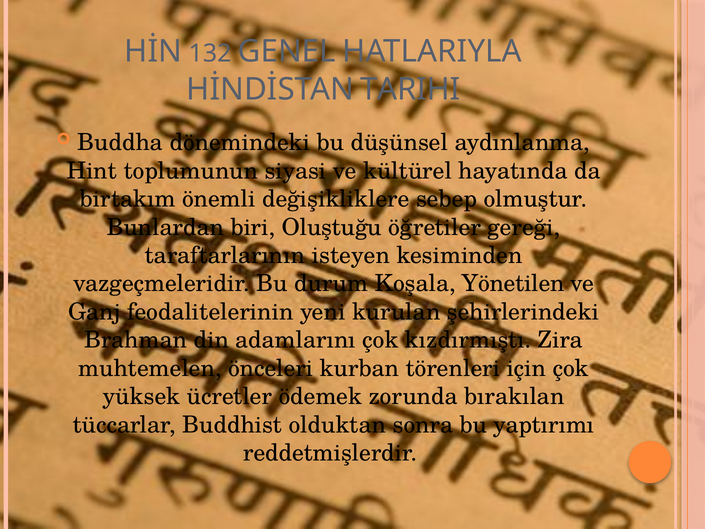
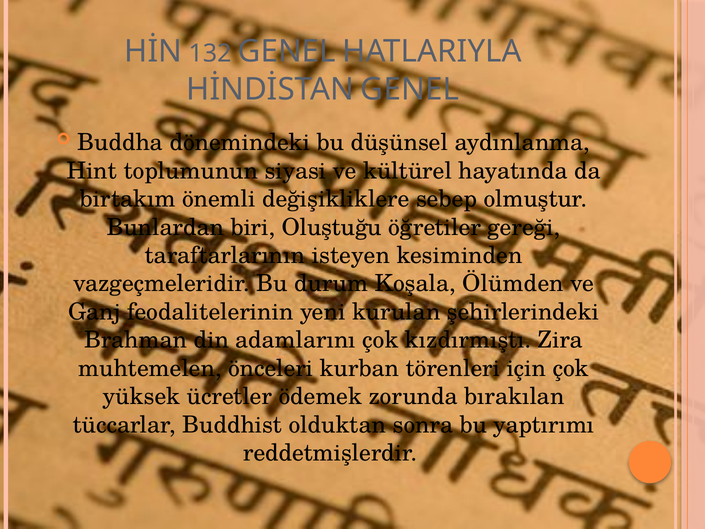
HİNDİSTAN TARIHI: TARIHI -> GENEL (410, 89)
Yönetilen: Yönetilen -> Ölümden (513, 284)
